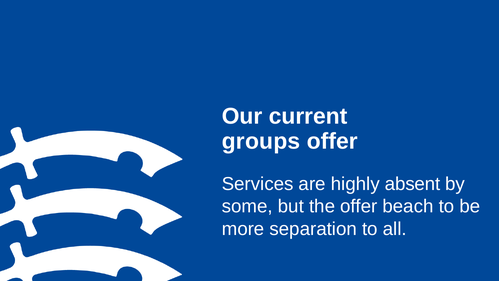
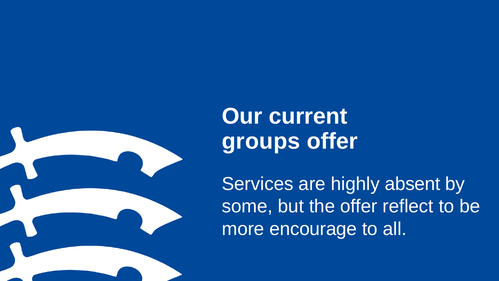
beach: beach -> reflect (408, 206)
separation: separation -> encourage (313, 229)
